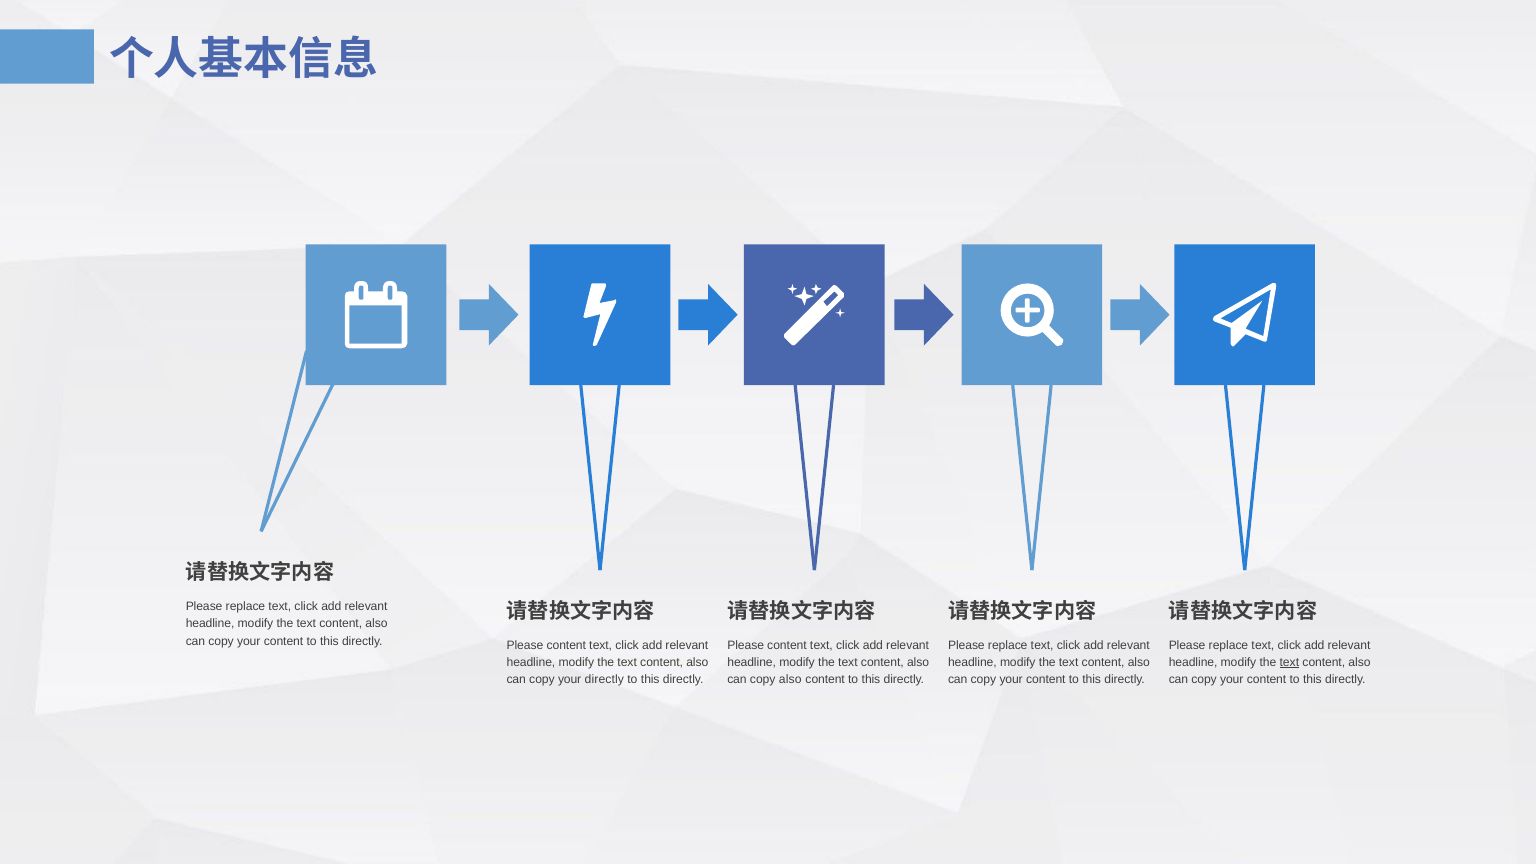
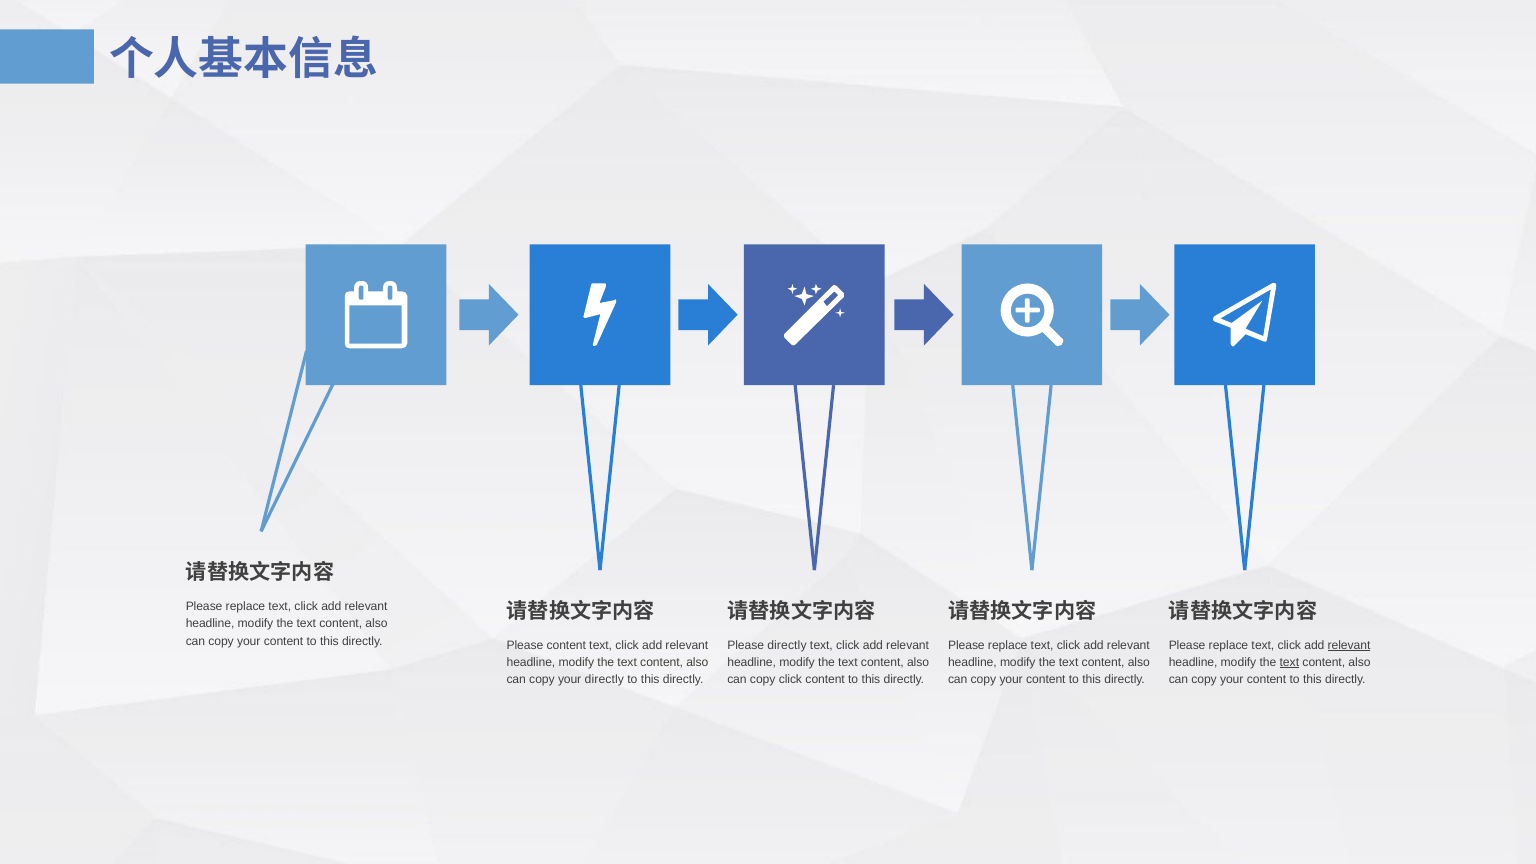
content: content -> directly (787, 645)
relevant underline: none -> present (1349, 645)
copy also: also -> click (790, 680)
